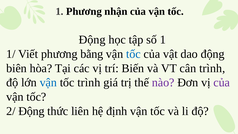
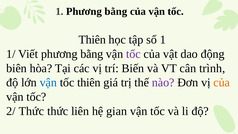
1 Phương nhận: nhận -> bằng (116, 11)
Động: Động -> Thiên (92, 40)
tốc colour: blue -> purple (133, 54)
tốc trình: trình -> thiên (89, 82)
của colour: purple -> orange (222, 82)
2/ Động: Động -> Thức (31, 111)
định: định -> gian (117, 111)
